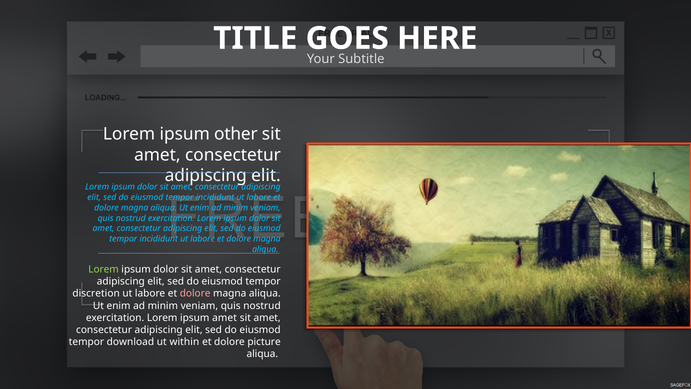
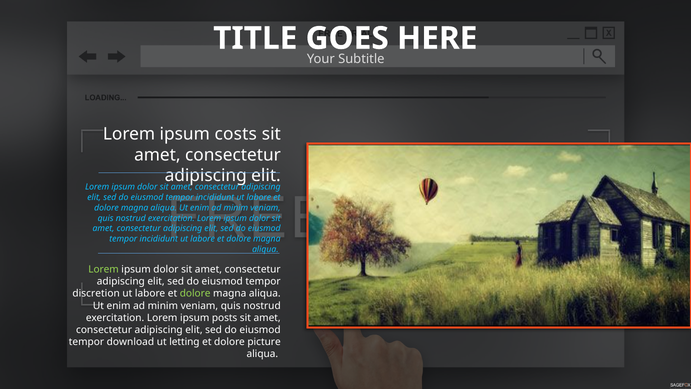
other: other -> costs (236, 134)
dolore colour: pink -> light green (195, 293)
ipsum amet: amet -> posts (225, 318)
within: within -> letting (184, 342)
